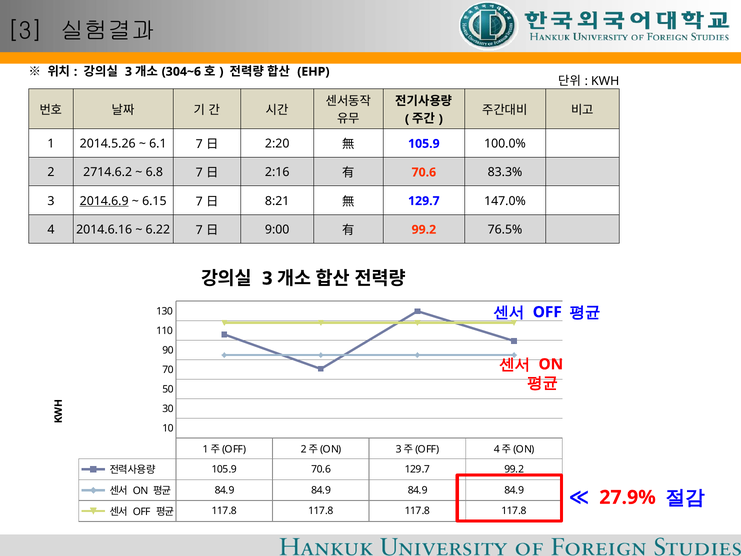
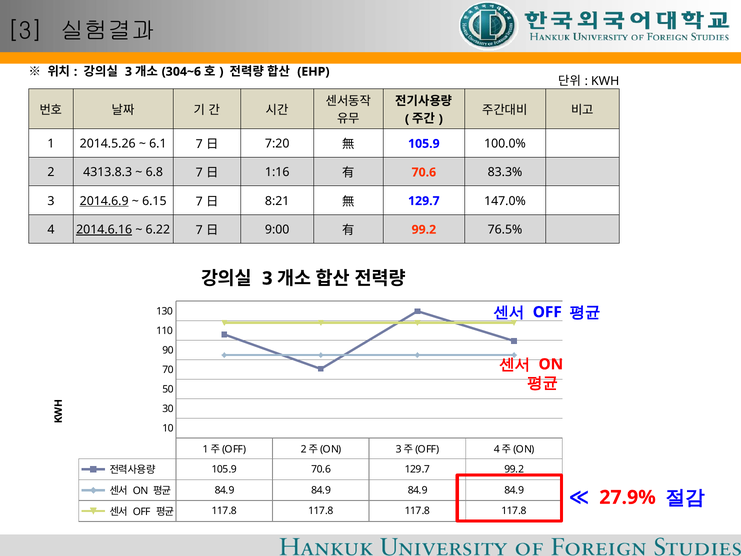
2:20: 2:20 -> 7:20 (277, 144)
2714.6.2: 2714.6.2 -> 4313.8.3 (108, 172)
2:16: 2:16 -> 1:16 (277, 172)
2014.6.16 underline: none -> present (104, 230)
